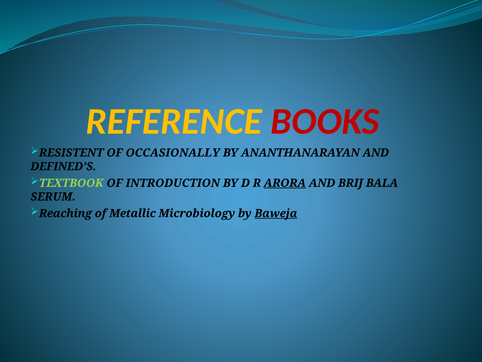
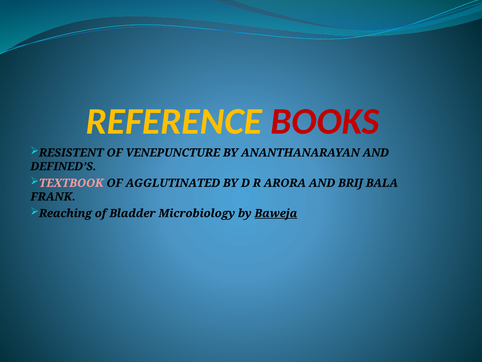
OCCASIONALLY: OCCASIONALLY -> VENEPUNCTURE (173, 153)
TEXTBOOK colour: light green -> pink (71, 183)
INTRODUCTION: INTRODUCTION -> AGGLUTINATED (173, 183)
ARORA underline: present -> none (285, 183)
SERUM: SERUM -> FRANK (53, 197)
Metallic: Metallic -> Bladder (132, 213)
